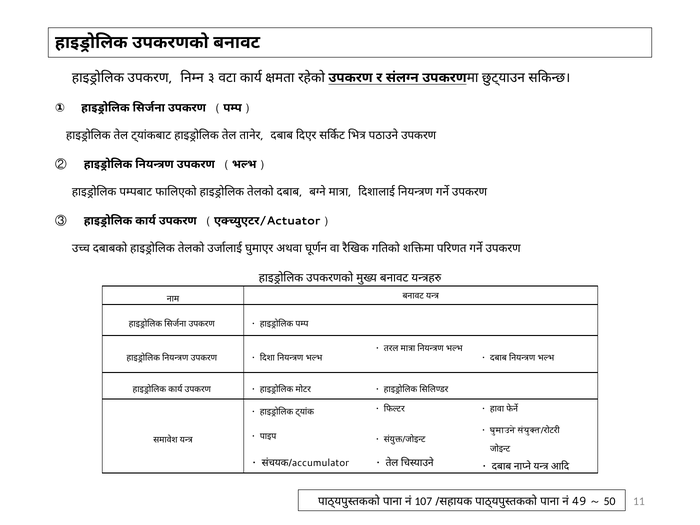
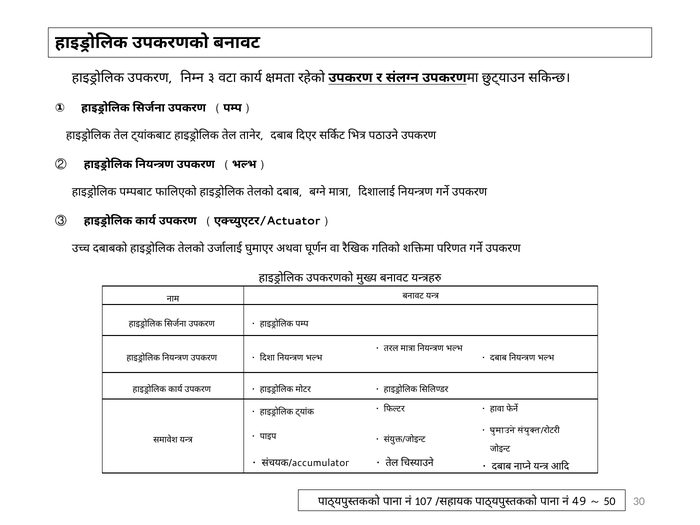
11: 11 -> 30 (639, 501)
